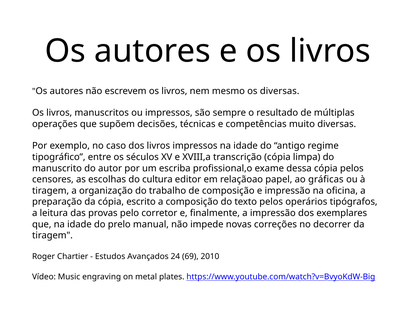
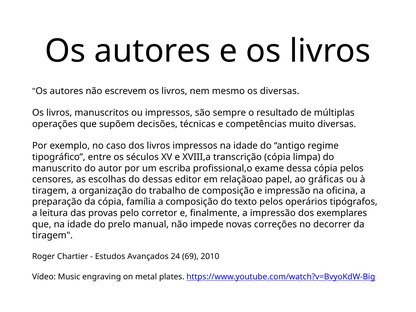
cultura: cultura -> dessas (157, 180)
escrito: escrito -> família (141, 202)
